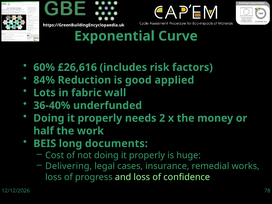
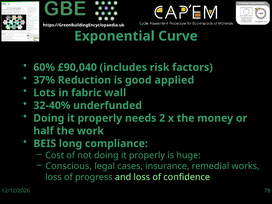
£26,616: £26,616 -> £90,040 (77, 67)
84%: 84% -> 37% (44, 80)
36-40%: 36-40% -> 32-40% (52, 105)
documents: documents -> compliance (116, 144)
Delivering: Delivering -> Conscious (69, 166)
